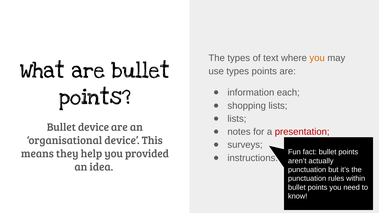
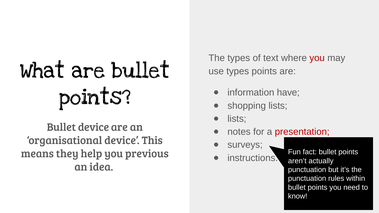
you colour: orange -> red (317, 58)
each: each -> have (288, 93)
provided: provided -> previous (147, 154)
